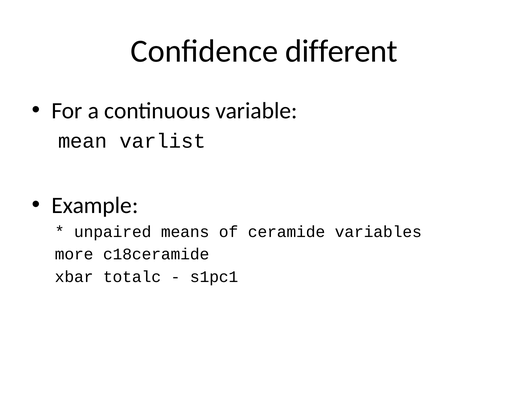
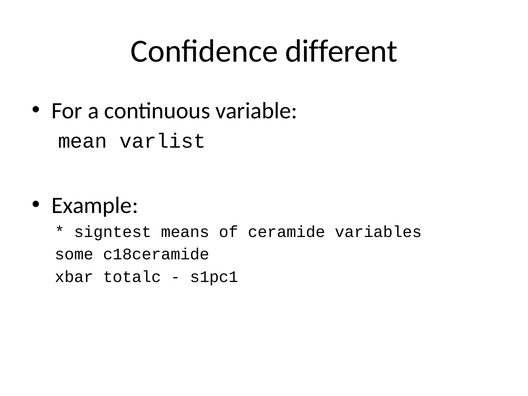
unpaired: unpaired -> signtest (113, 232)
more: more -> some (74, 254)
